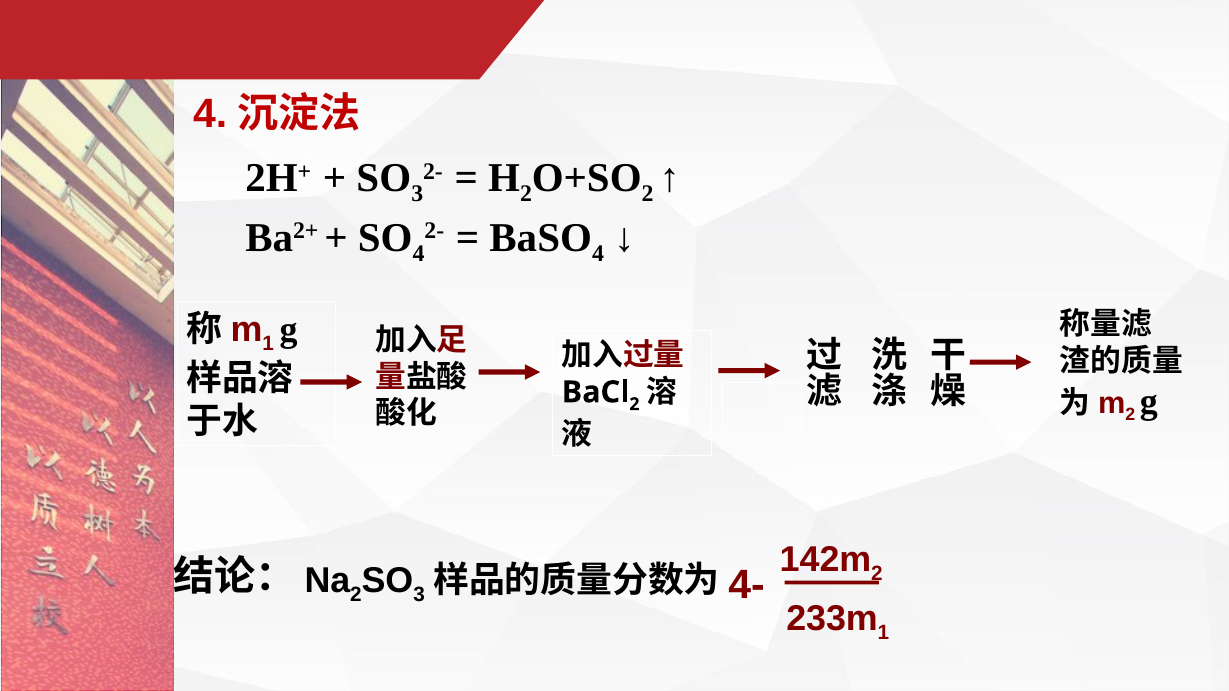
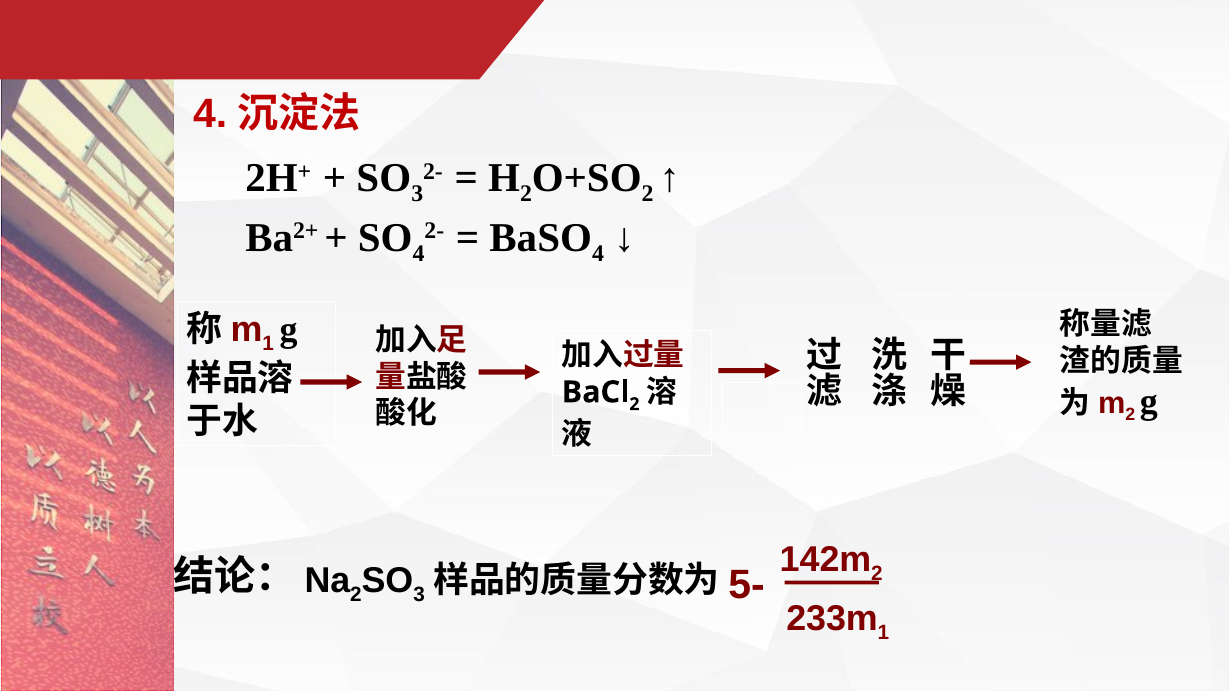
4-: 4- -> 5- (747, 586)
